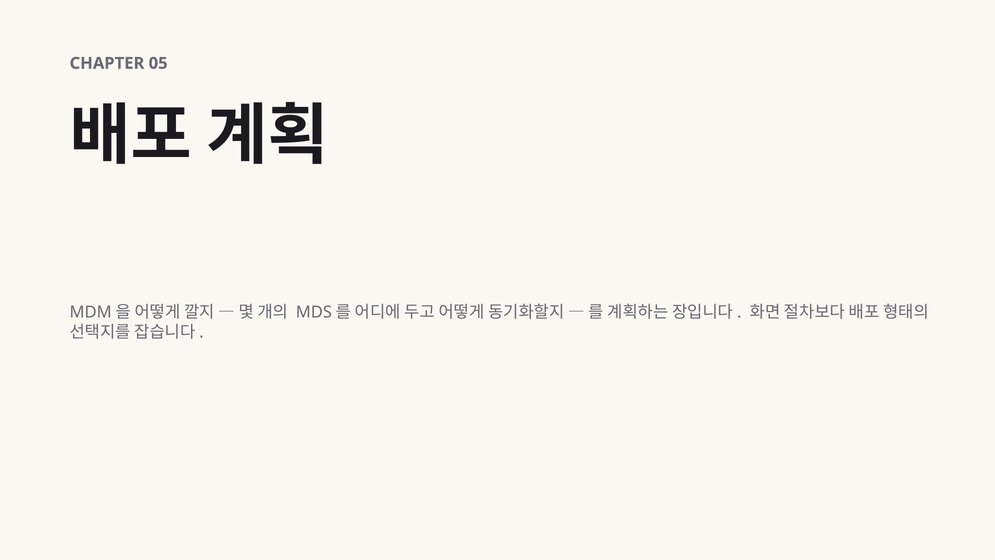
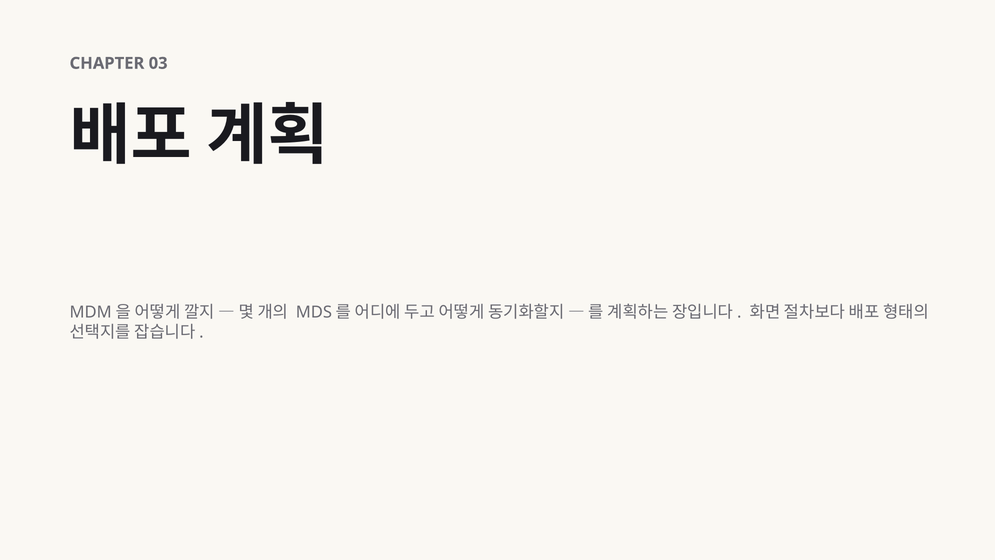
05: 05 -> 03 (158, 63)
